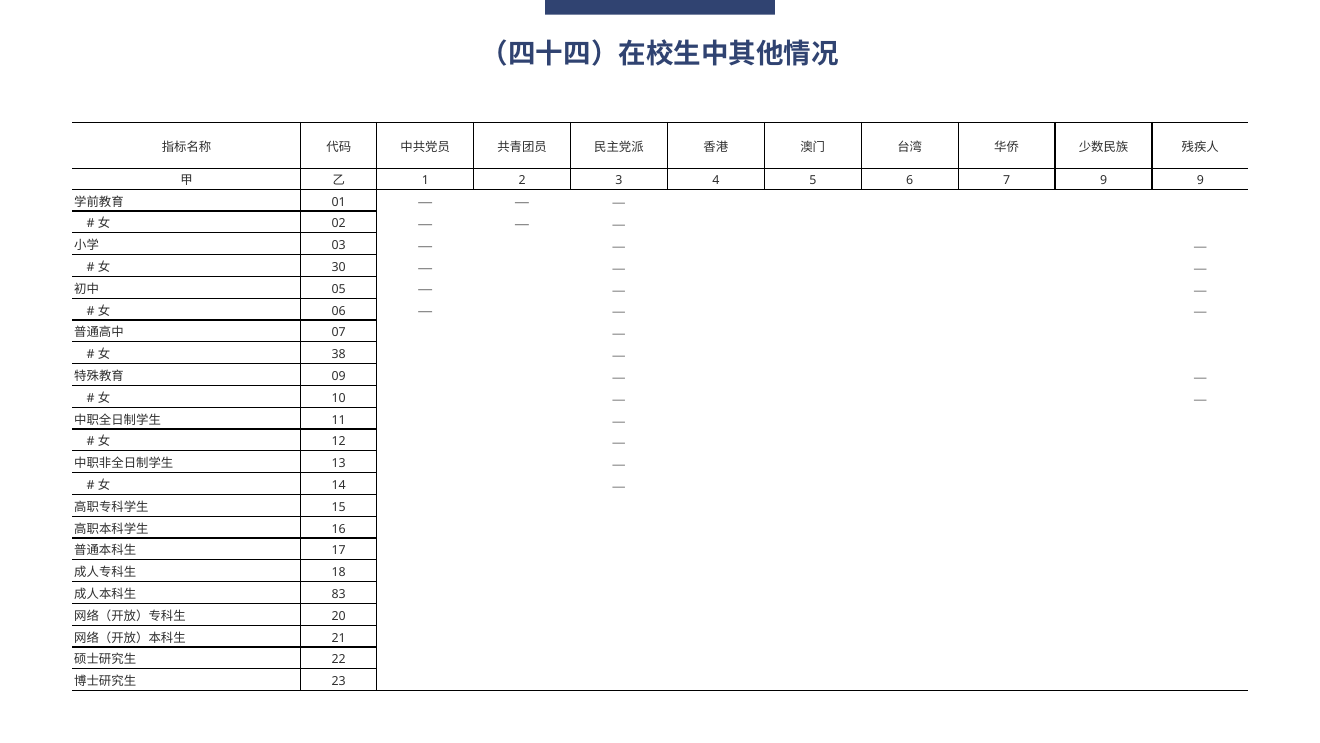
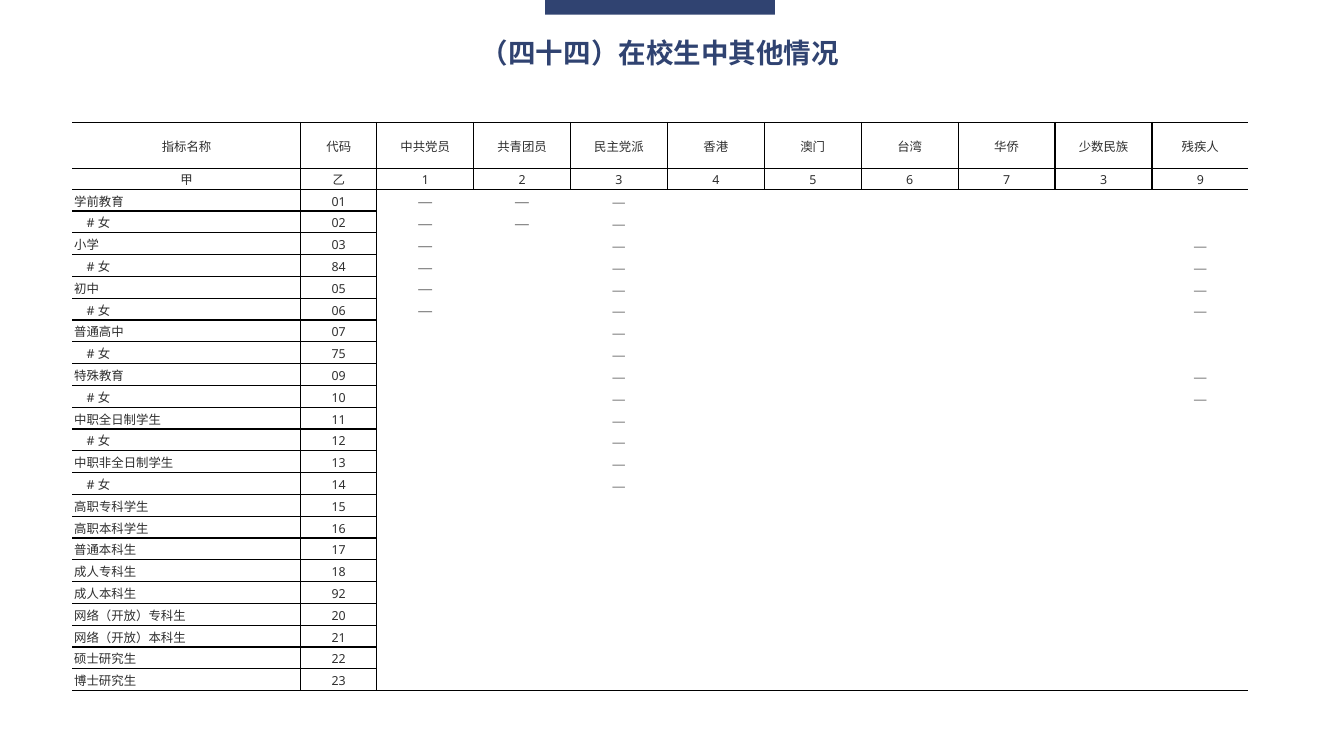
7 9: 9 -> 3 (1104, 181)
30: 30 -> 84 (339, 267)
38: 38 -> 75 (339, 354)
83: 83 -> 92 (339, 594)
